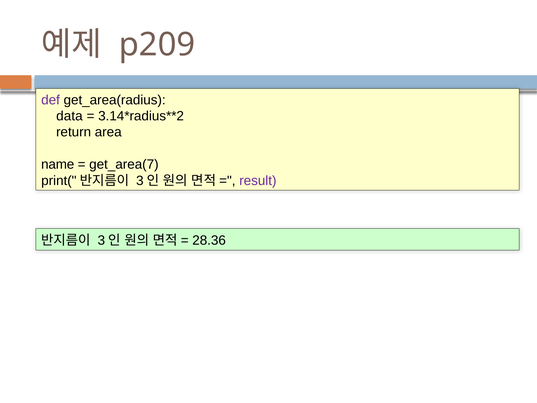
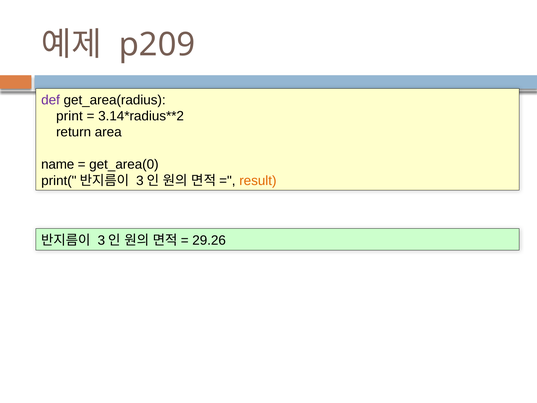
data: data -> print (69, 116)
get_area(7: get_area(7 -> get_area(0 (124, 164)
result colour: purple -> orange (258, 180)
28.36: 28.36 -> 29.26 (209, 240)
